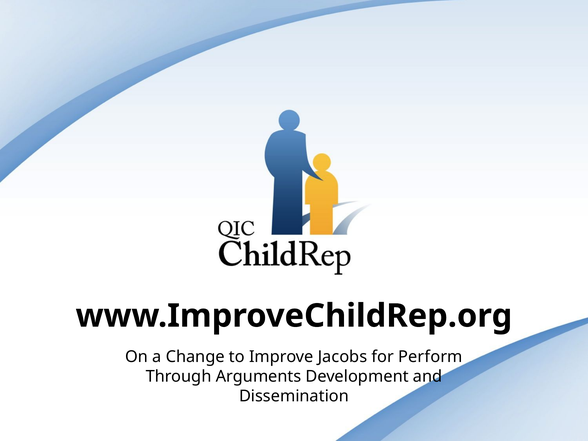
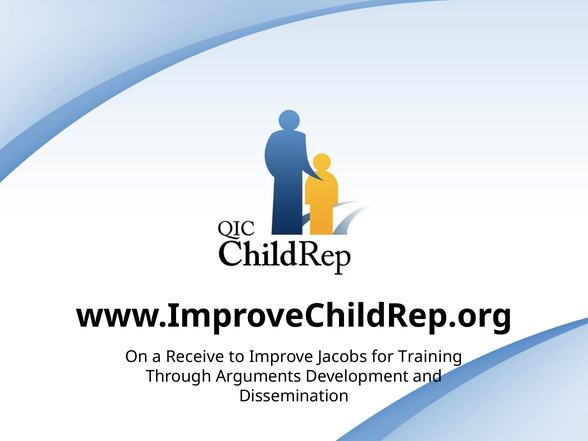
Change: Change -> Receive (195, 357)
Perform: Perform -> Training (430, 357)
